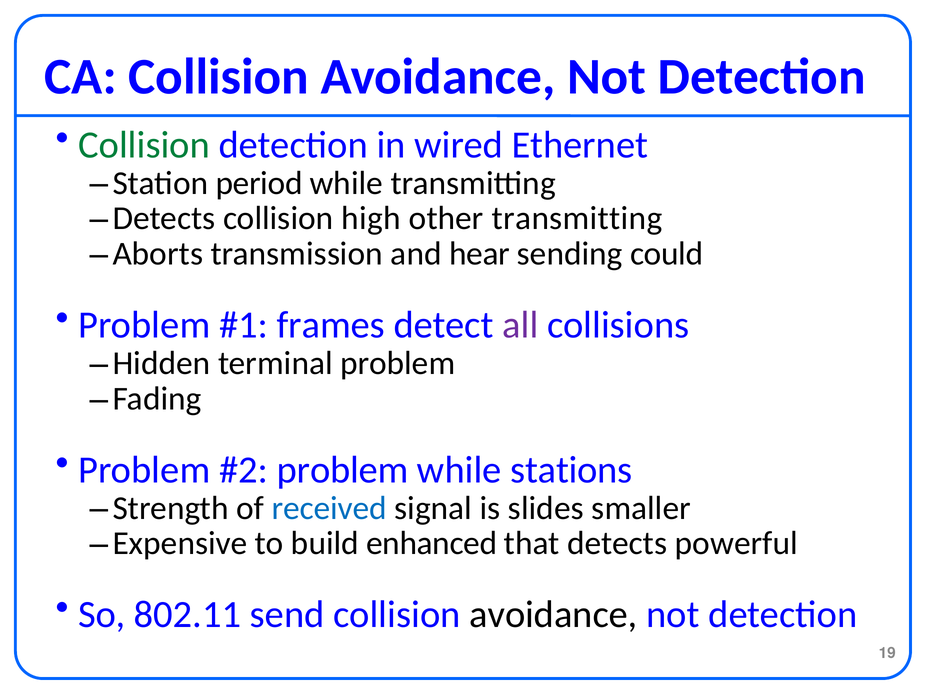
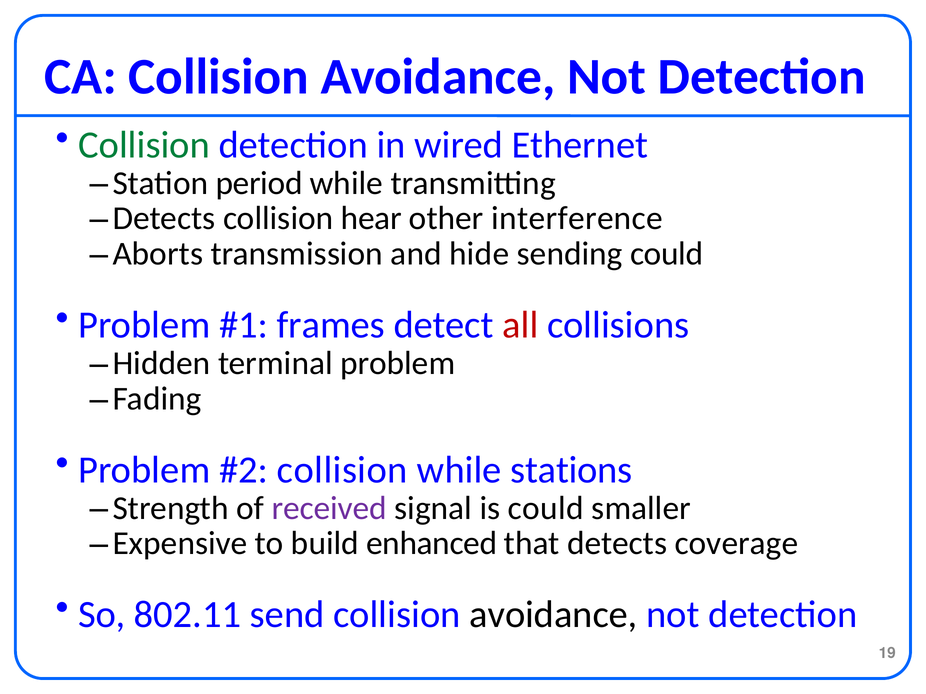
high: high -> hear (371, 219)
other transmitting: transmitting -> interference (577, 219)
hear: hear -> hide (479, 254)
all colour: purple -> red (520, 325)
problem: problem -> collision (342, 470)
received colour: blue -> purple (329, 508)
is slides: slides -> could (546, 508)
powerful: powerful -> coverage (736, 544)
